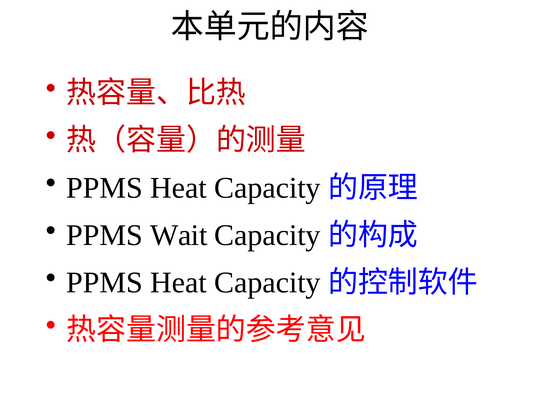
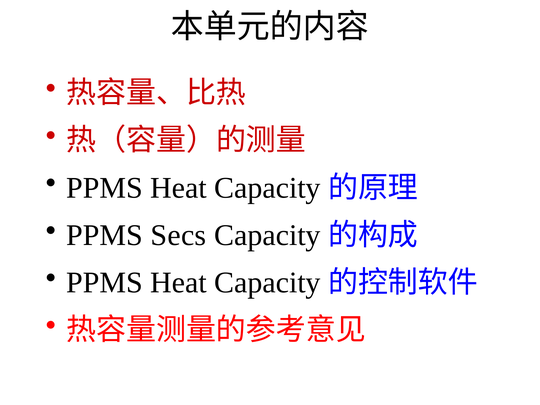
Wait: Wait -> Secs (178, 235)
